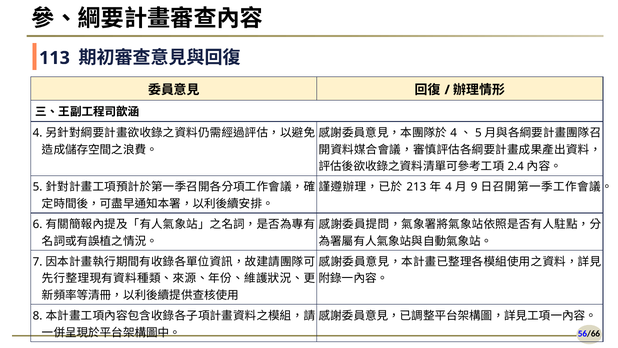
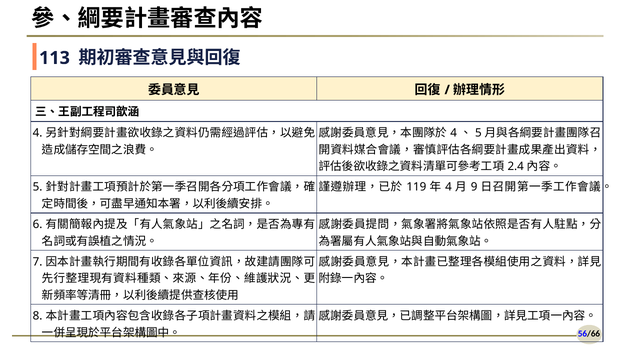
213: 213 -> 119 (416, 187)
